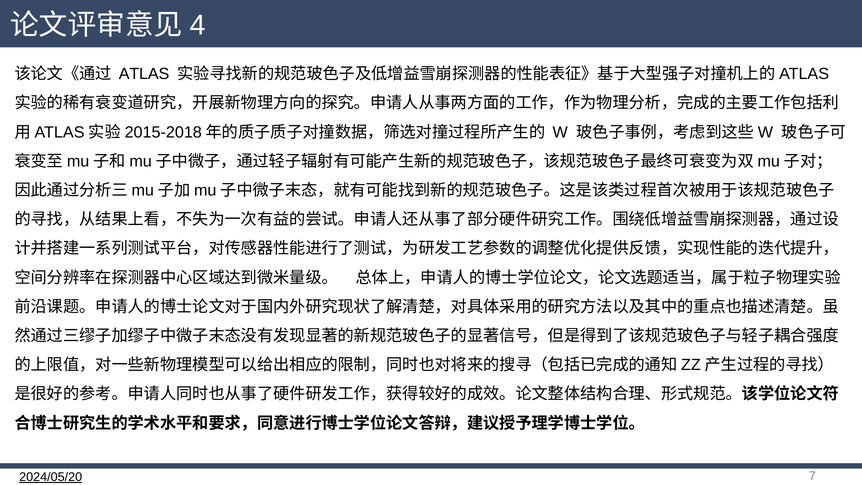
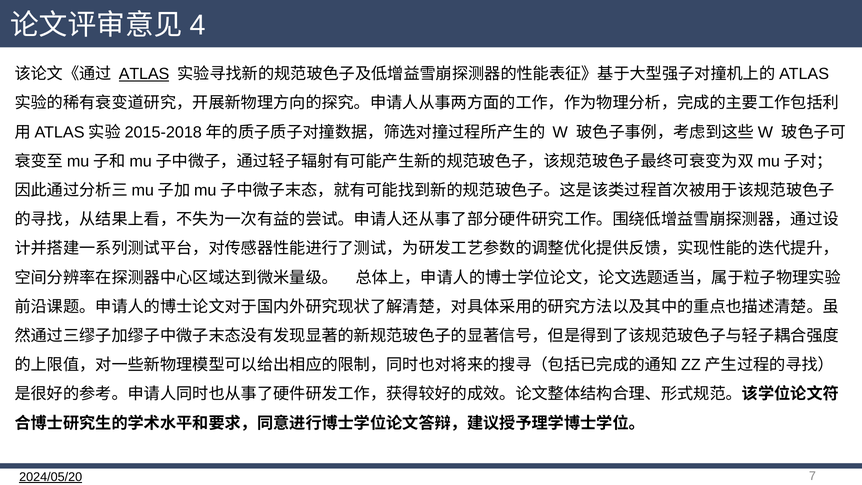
ATLAS underline: none -> present (144, 74)
